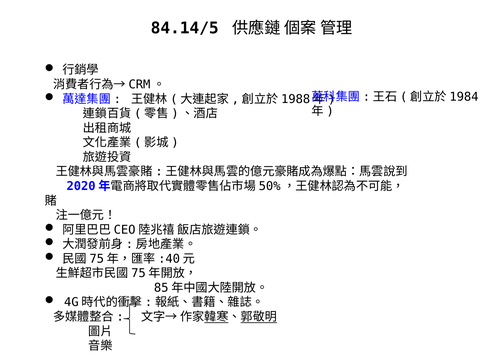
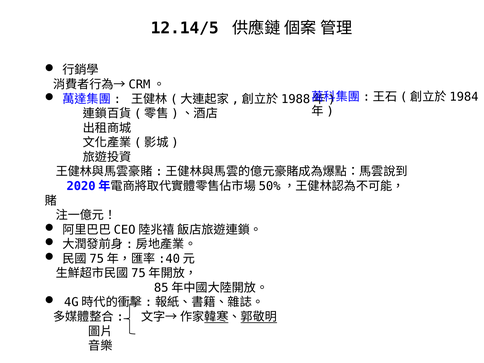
84.14/5: 84.14/5 -> 12.14/5 (185, 28)
